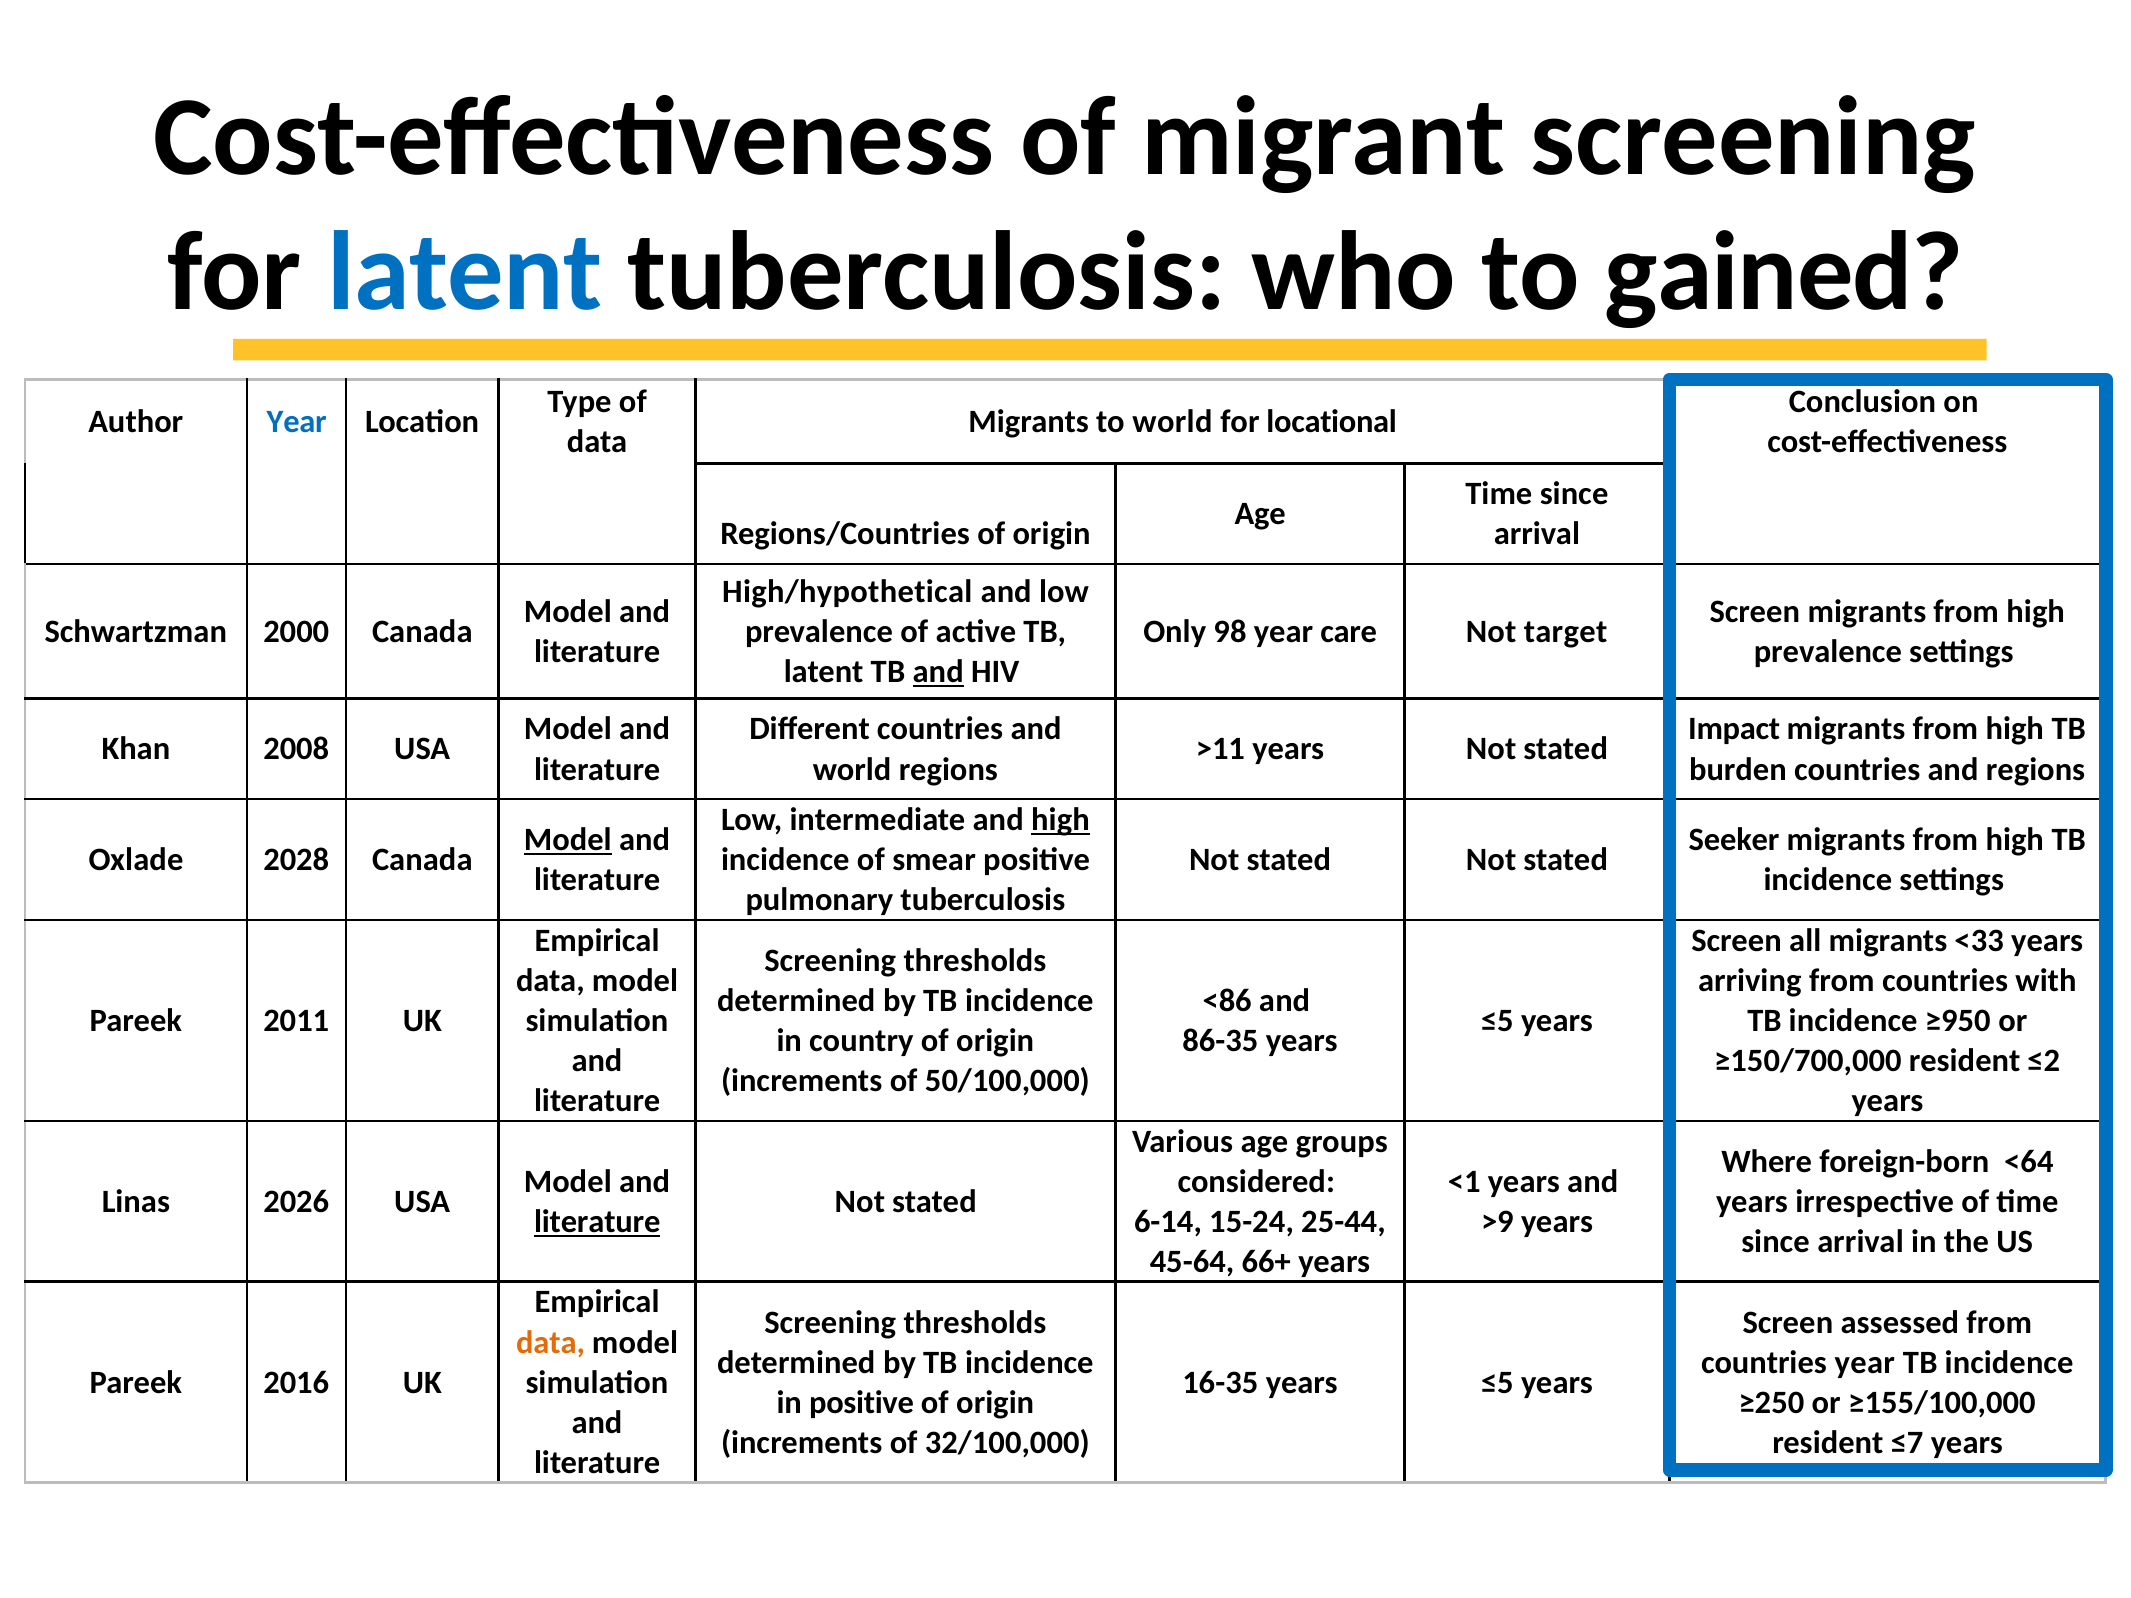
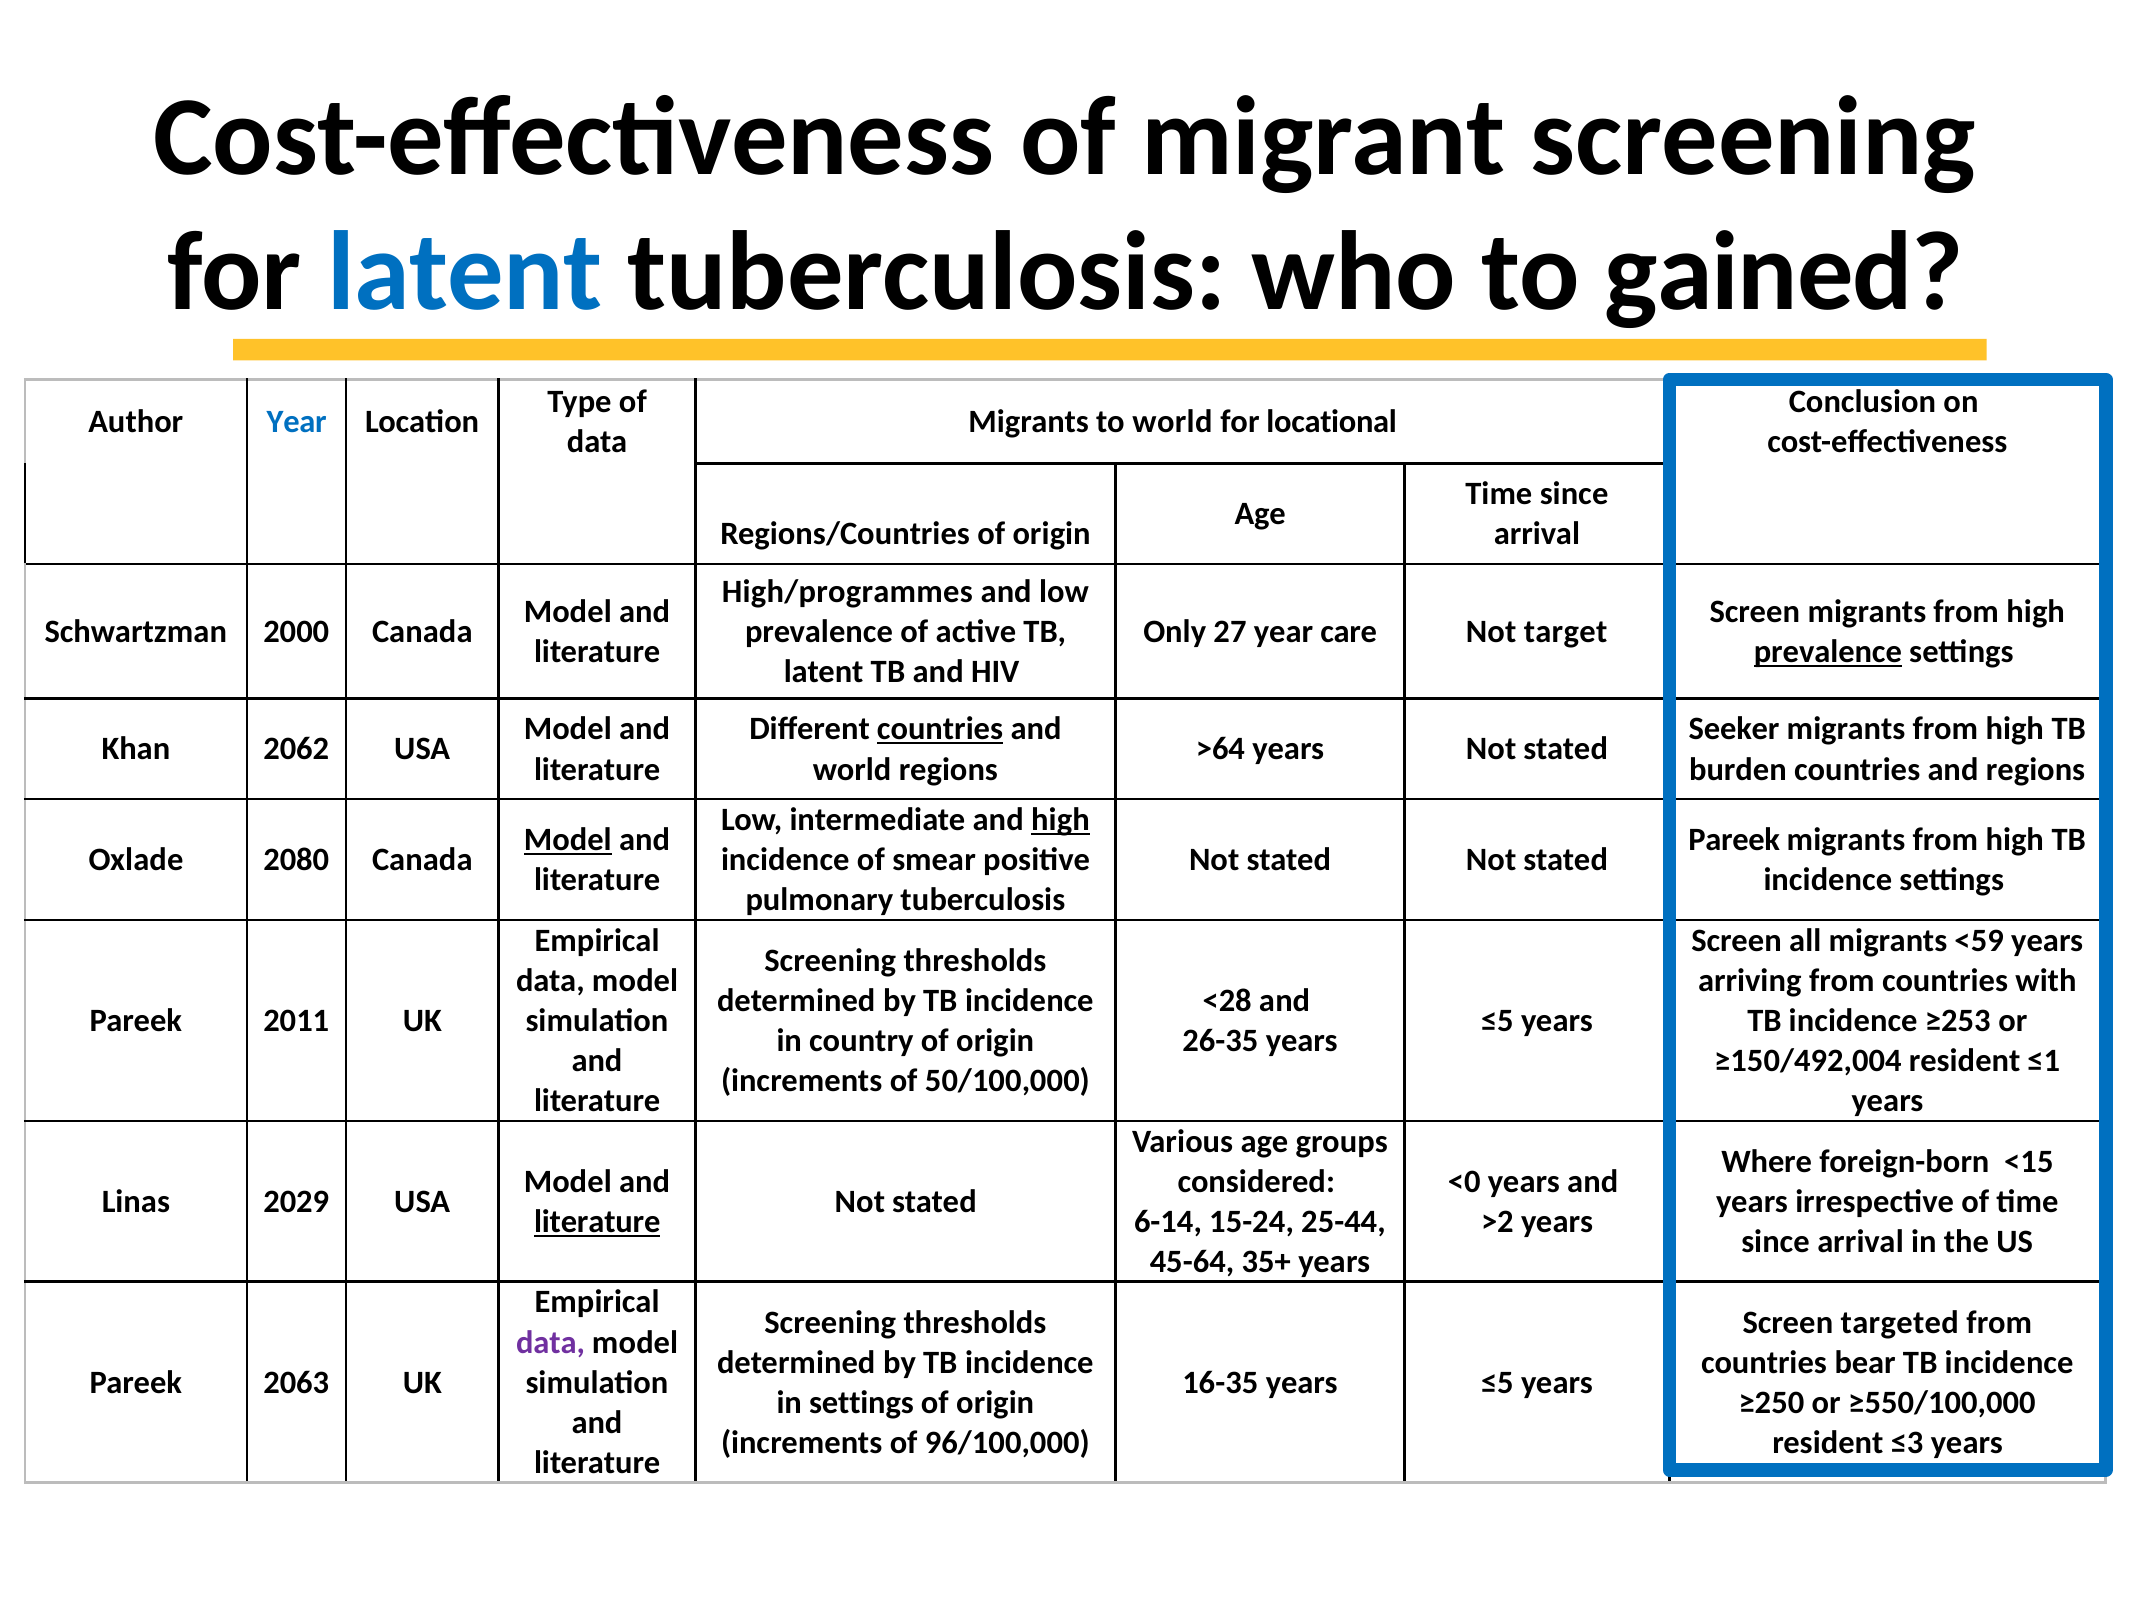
High/hypothetical: High/hypothetical -> High/programmes (847, 592)
98: 98 -> 27 (1230, 632)
prevalence underline: none -> present (1828, 652)
and underline: present -> none (938, 672)
countries underline: none -> present (940, 729)
Impact: Impact -> Seeker (1734, 729)
2008: 2008 -> 2062 (296, 749)
>11: >11 -> >64 (1220, 749)
Seeker: Seeker -> Pareek (1734, 840)
2028: 2028 -> 2080 (296, 860)
<33: <33 -> <59 (1979, 940)
<86: <86 -> <28 (1227, 1001)
≥950: ≥950 -> ≥253 (1958, 1021)
86-35: 86-35 -> 26-35 (1220, 1041)
≥150/700,000: ≥150/700,000 -> ≥150/492,004 (1808, 1061)
≤2: ≤2 -> ≤1 (2044, 1061)
<64: <64 -> <15 (2029, 1162)
<1: <1 -> <0 (1464, 1182)
2026: 2026 -> 2029 (296, 1202)
>9: >9 -> >2 (1497, 1222)
66+: 66+ -> 35+ (1266, 1262)
assessed: assessed -> targeted (1900, 1322)
data colour: orange -> purple (550, 1343)
countries year: year -> bear (1865, 1363)
2016: 2016 -> 2063 (296, 1383)
in positive: positive -> settings (861, 1403)
≥155/100,000: ≥155/100,000 -> ≥550/100,000 (1942, 1403)
32/100,000: 32/100,000 -> 96/100,000 (1007, 1443)
≤7: ≤7 -> ≤3 (1907, 1443)
